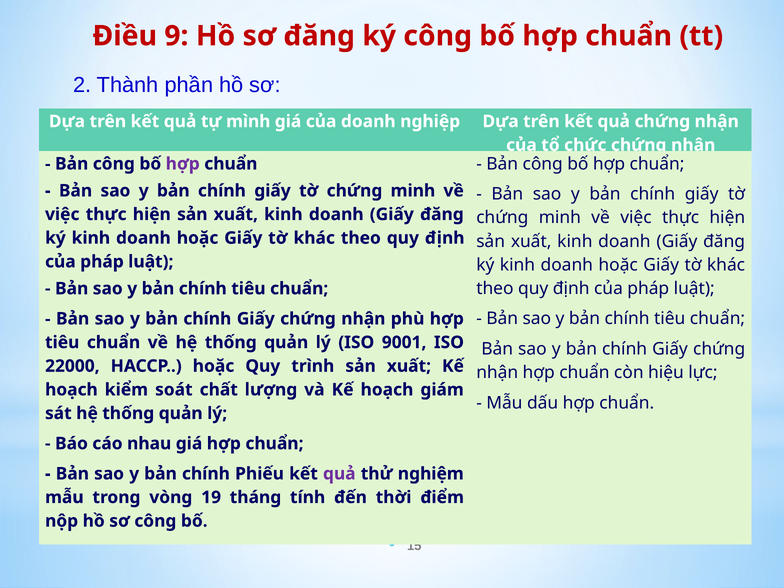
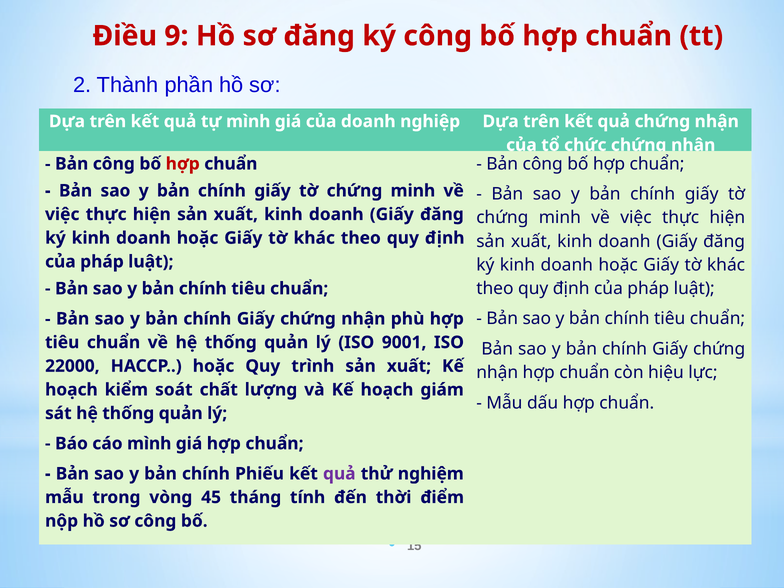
hợp colour: purple -> red (183, 164)
cáo nhau: nhau -> mình (149, 444)
19: 19 -> 45 (211, 497)
